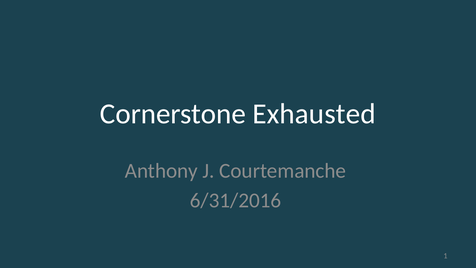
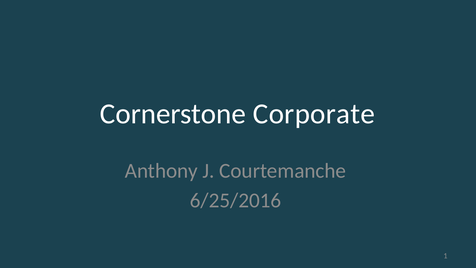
Exhausted: Exhausted -> Corporate (314, 114)
6/31/2016: 6/31/2016 -> 6/25/2016 (236, 200)
